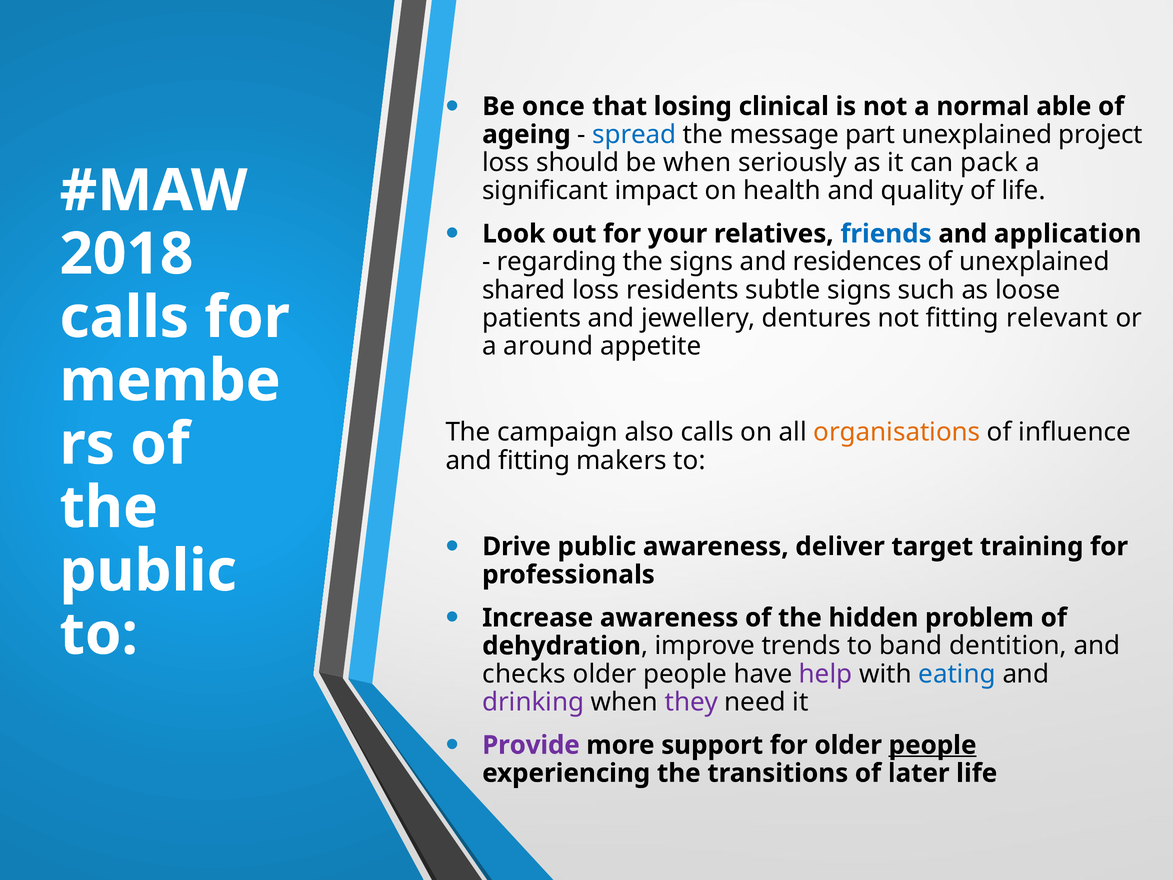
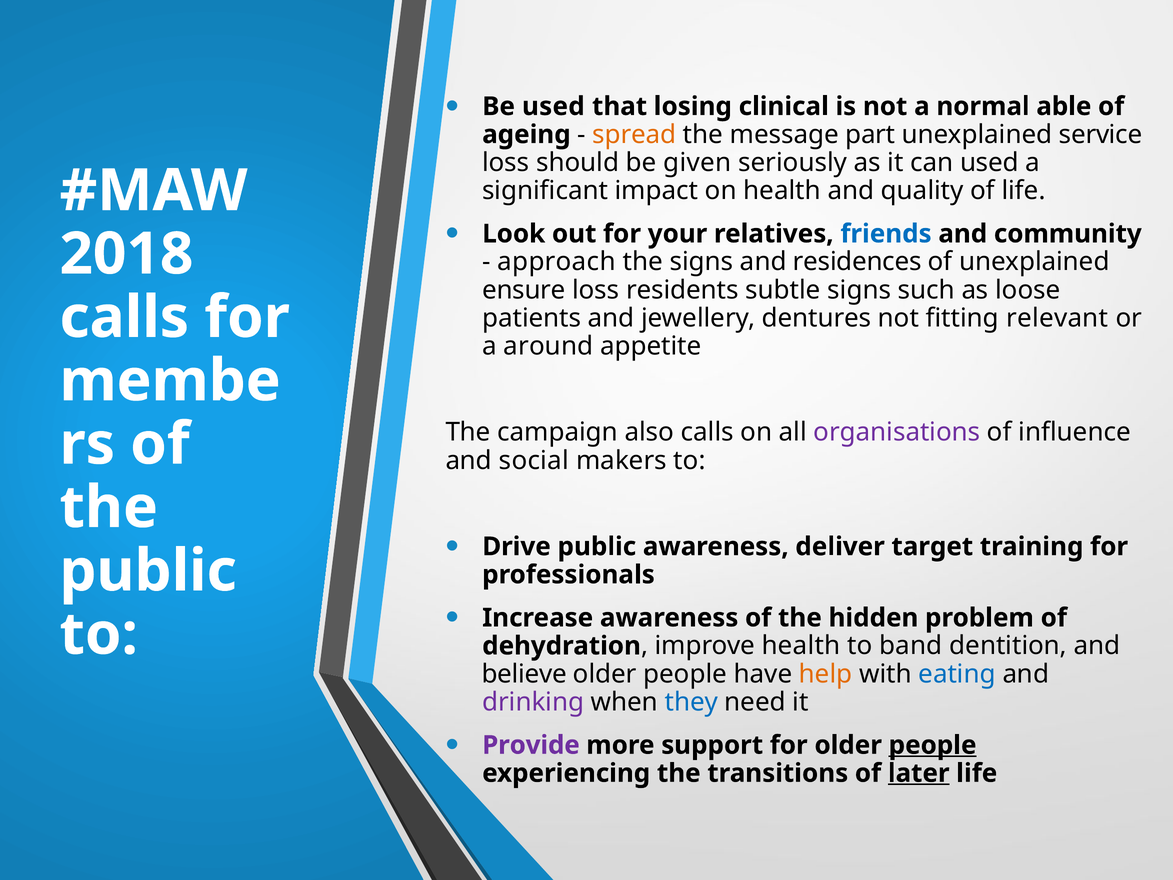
Be once: once -> used (553, 106)
spread colour: blue -> orange (634, 134)
project: project -> service (1101, 134)
be when: when -> given (697, 163)
can pack: pack -> used (989, 163)
application: application -> community (1068, 234)
regarding: regarding -> approach (557, 262)
shared: shared -> ensure (524, 290)
organisations colour: orange -> purple (897, 432)
and fitting: fitting -> social (534, 460)
improve trends: trends -> health (801, 646)
checks: checks -> believe (524, 674)
help colour: purple -> orange (826, 674)
they colour: purple -> blue (691, 702)
later underline: none -> present (919, 773)
